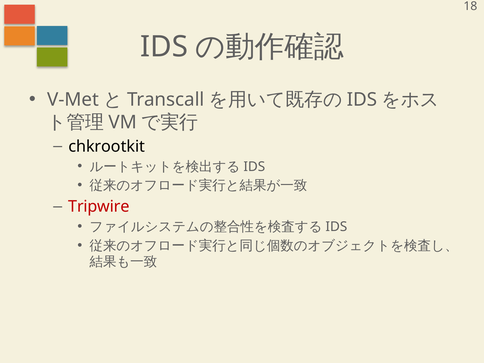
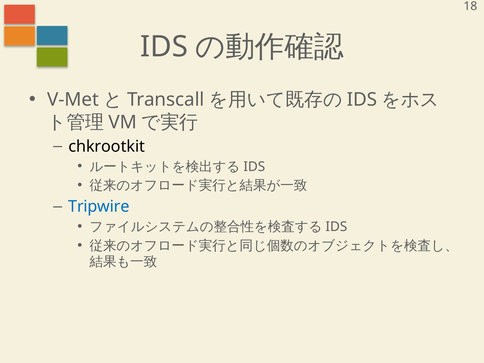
Tripwire colour: red -> blue (99, 207)
